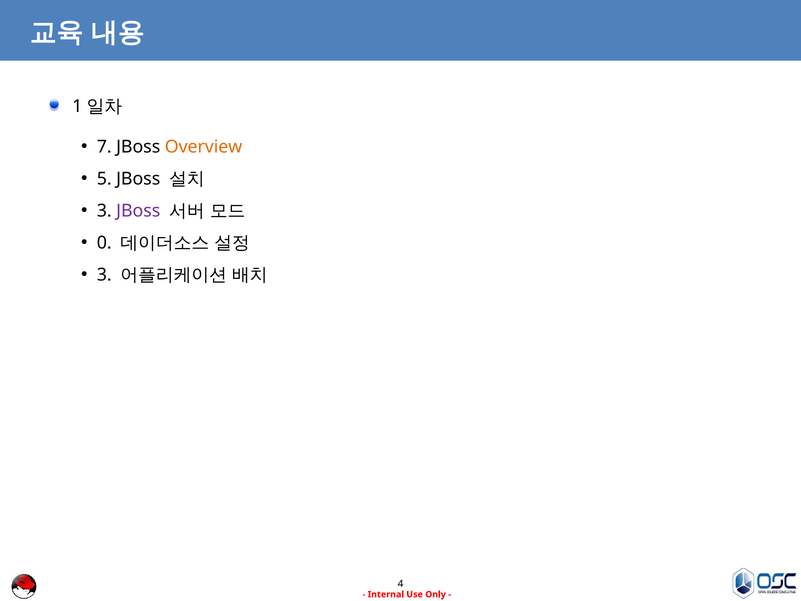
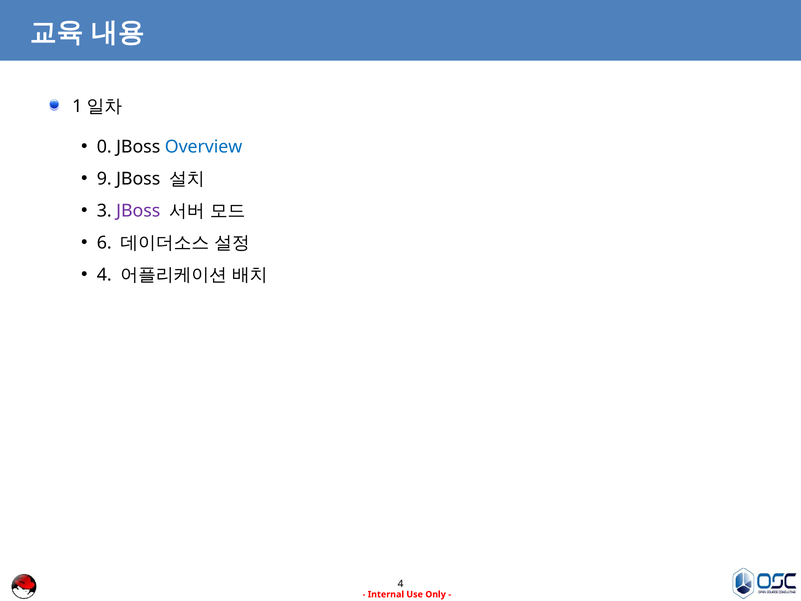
7: 7 -> 0 (104, 147)
Overview colour: orange -> blue (204, 147)
5: 5 -> 9 (104, 179)
0: 0 -> 6 (104, 243)
3: 3 -> 4 (104, 275)
